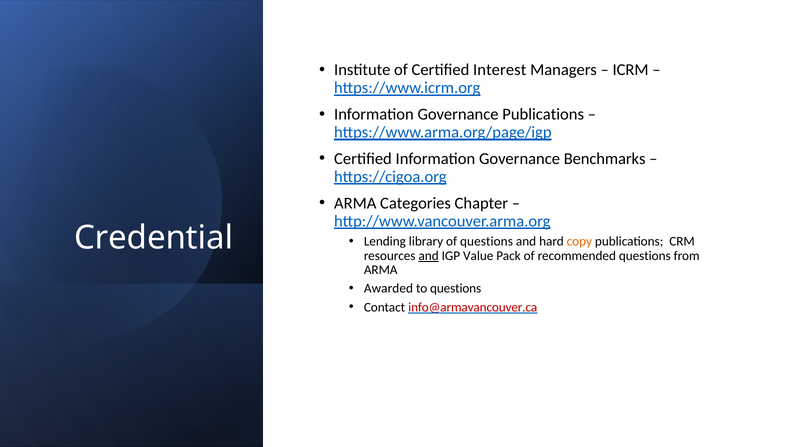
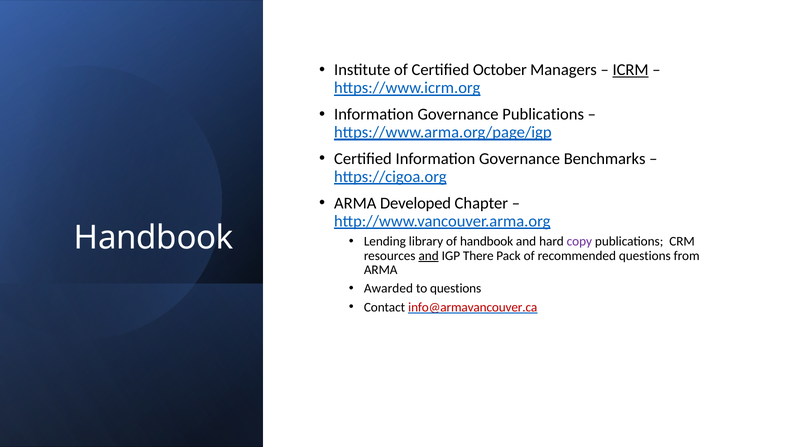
Interest: Interest -> October (500, 70)
ICRM underline: none -> present (631, 70)
Categories: Categories -> Developed (416, 203)
Credential: Credential -> Handbook (154, 238)
of questions: questions -> handbook (487, 241)
copy colour: orange -> purple (579, 241)
Value: Value -> There (478, 256)
